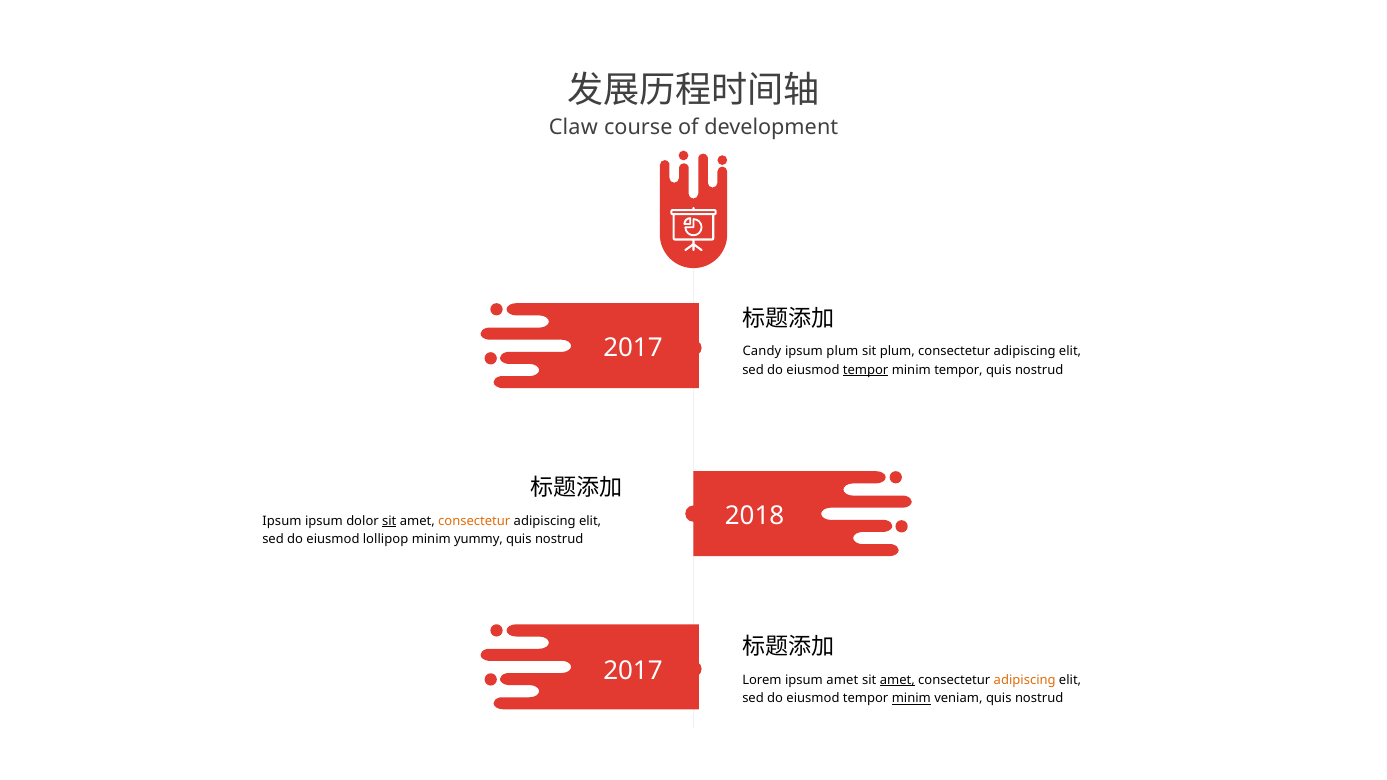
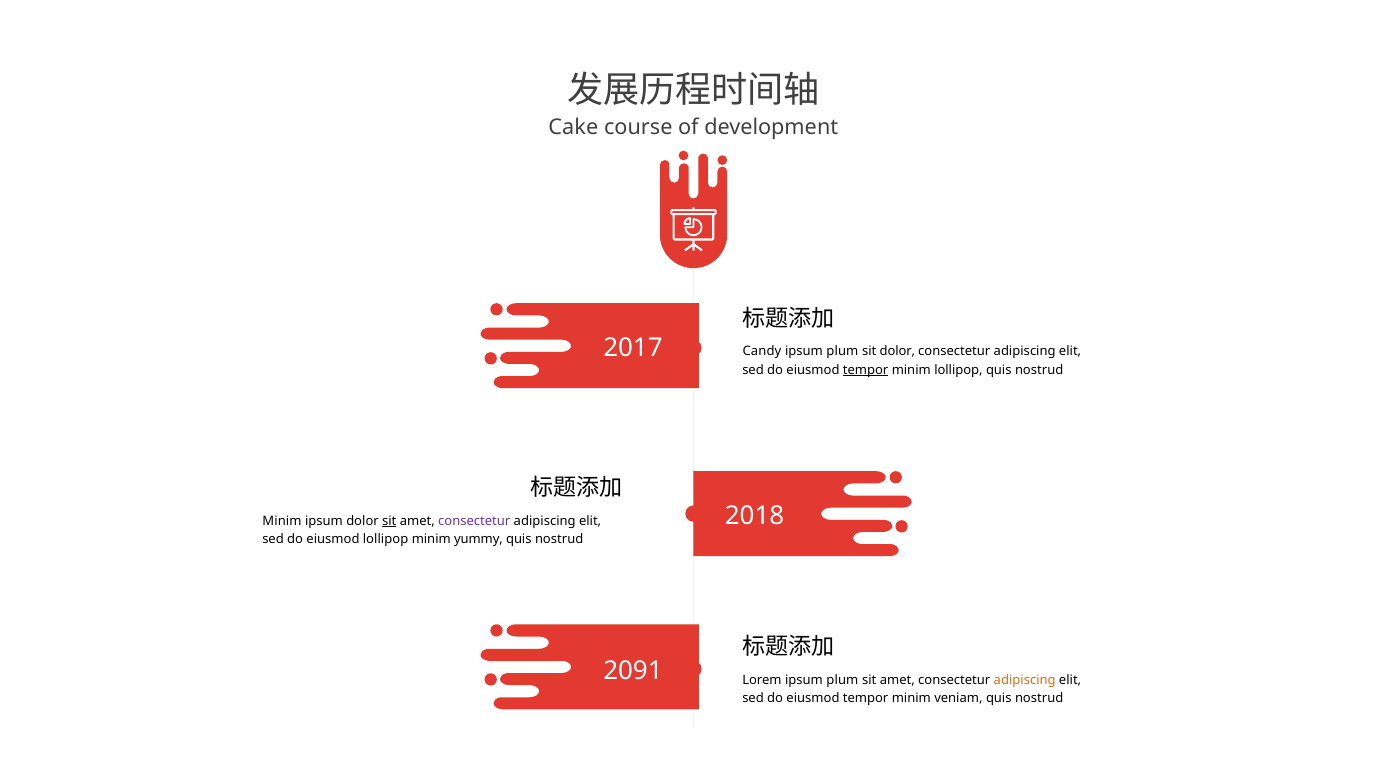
Claw: Claw -> Cake (573, 127)
sit plum: plum -> dolor (897, 352)
minim tempor: tempor -> lollipop (958, 370)
Ipsum: Ipsum -> Minim (282, 521)
consectetur colour: orange -> purple (474, 521)
2017: 2017 -> 2091 (633, 671)
Lorem ipsum amet: amet -> plum (842, 680)
amet underline: present -> none (897, 680)
minim underline: present -> none (911, 699)
